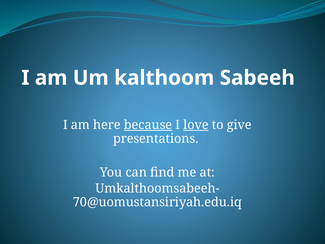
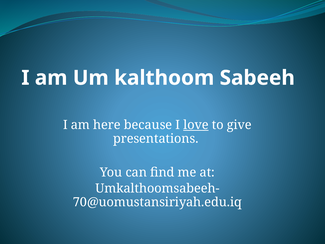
because underline: present -> none (148, 125)
